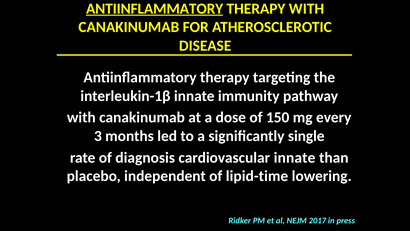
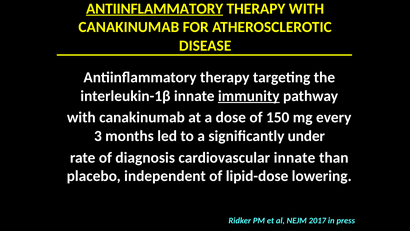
immunity underline: none -> present (249, 96)
single: single -> under (306, 136)
lipid-time: lipid-time -> lipid-dose (257, 176)
